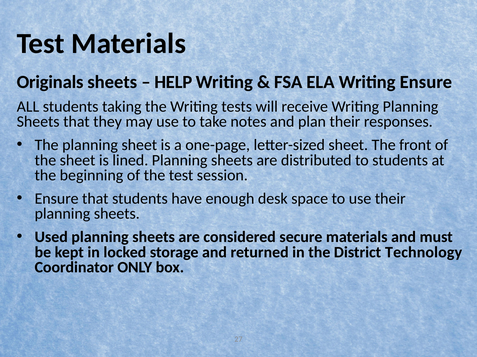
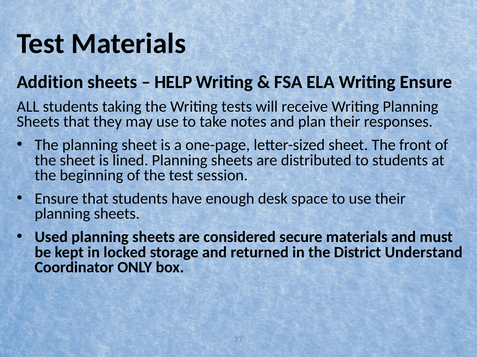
Originals: Originals -> Addition (50, 82)
Technology: Technology -> Understand (424, 253)
